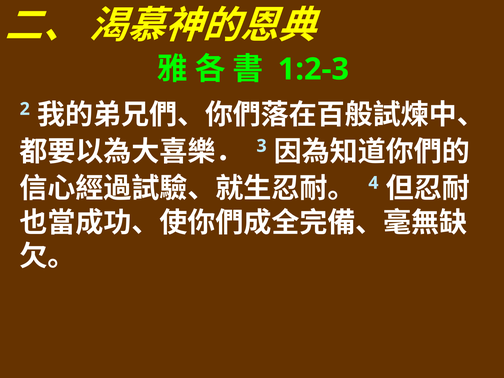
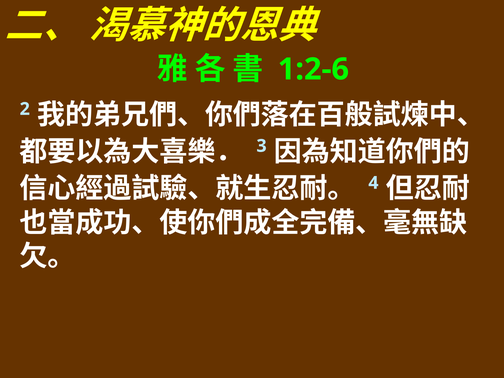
1:2-3: 1:2-3 -> 1:2-6 (313, 69)
